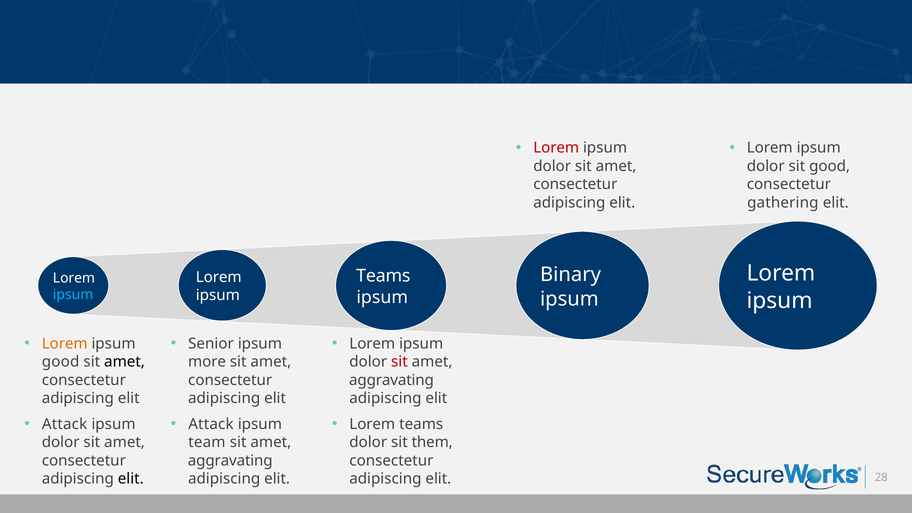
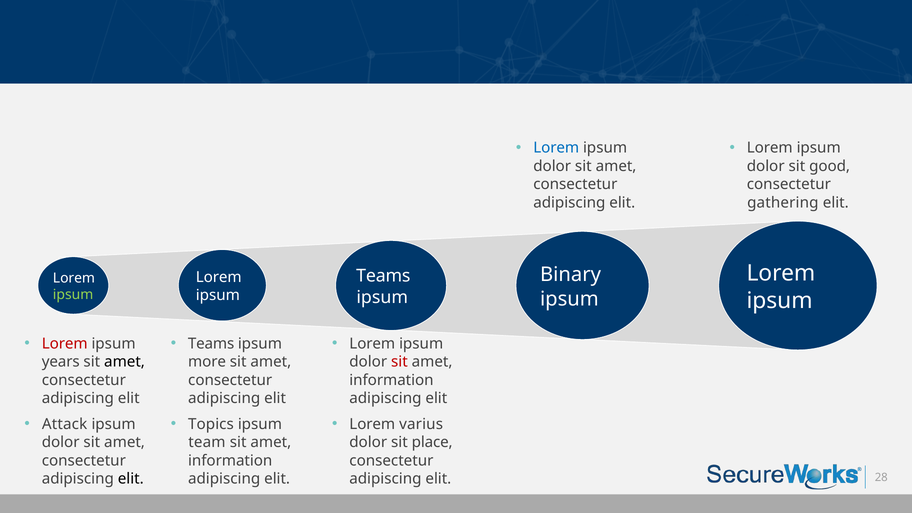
Lorem colour: red -> blue (556, 148)
ipsum colour: light blue -> light green (73, 295)
Lorem colour: orange -> red (65, 344)
Senior: Senior -> Teams (211, 344)
good: good -> years (61, 362)
aggravating: aggravating -> information (391, 380)
Attack: Attack -> Topics (211, 424)
Lorem teams: teams -> varius (421, 424)
them: them -> place (432, 442)
aggravating: aggravating -> information (230, 461)
